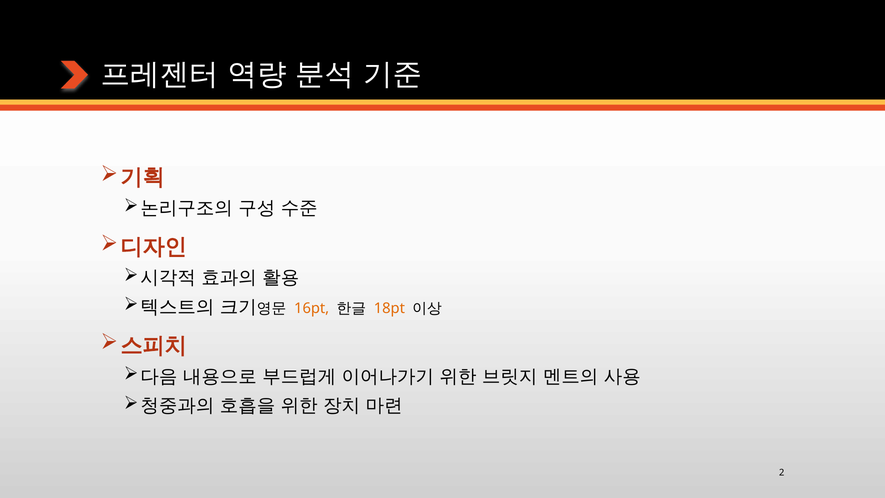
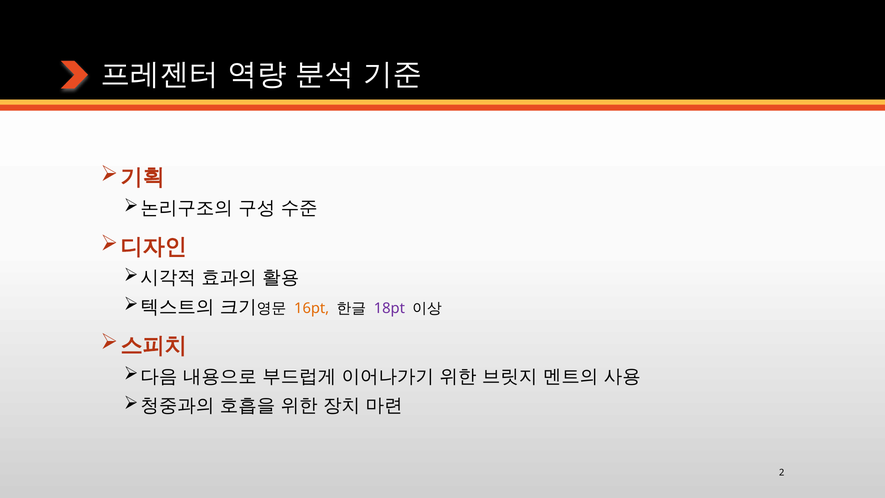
18pt colour: orange -> purple (389, 308)
